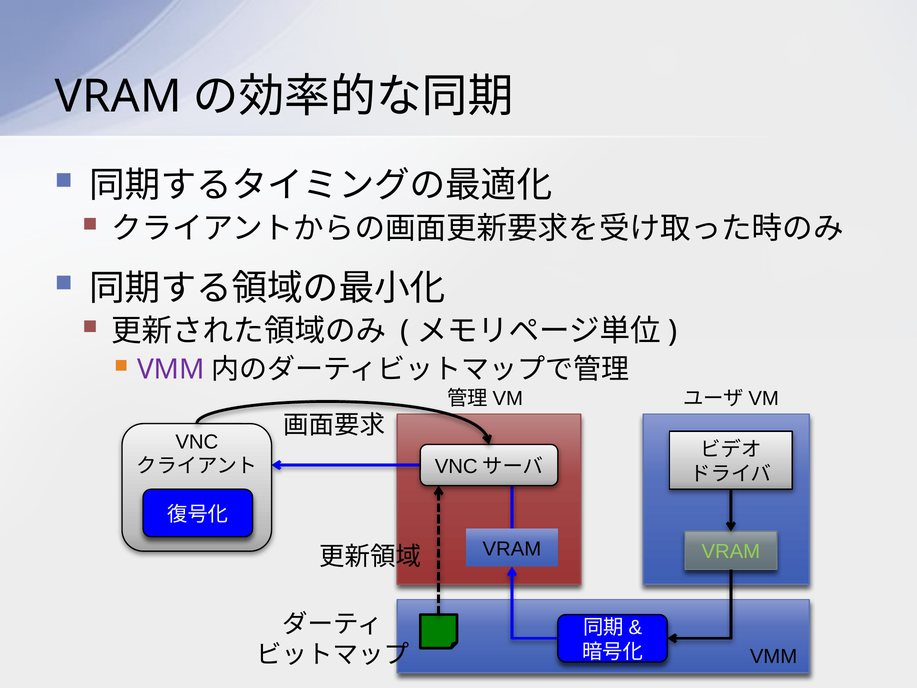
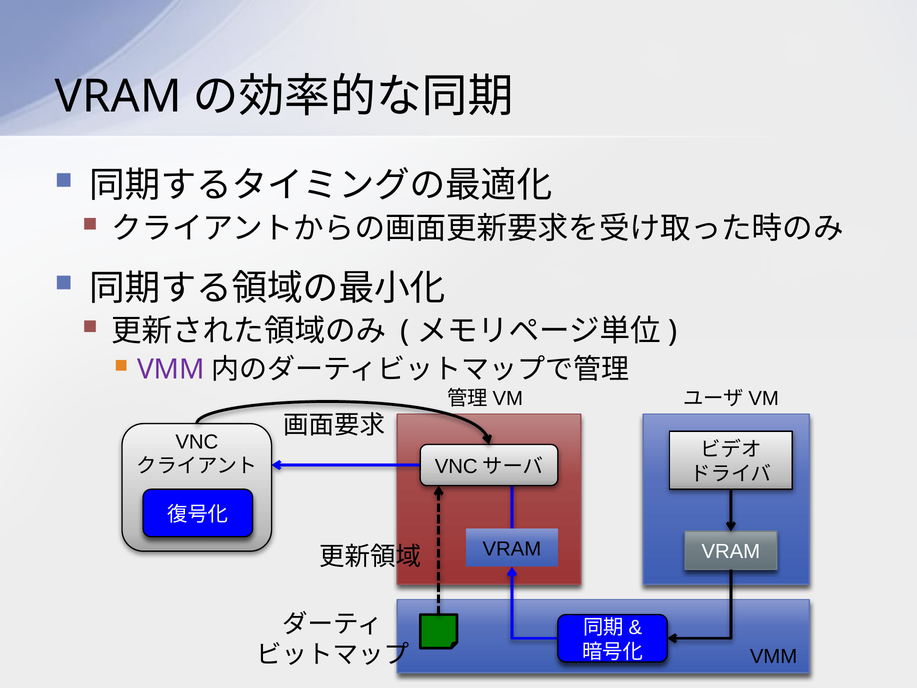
VRAM colour: light green -> white (731, 552)
